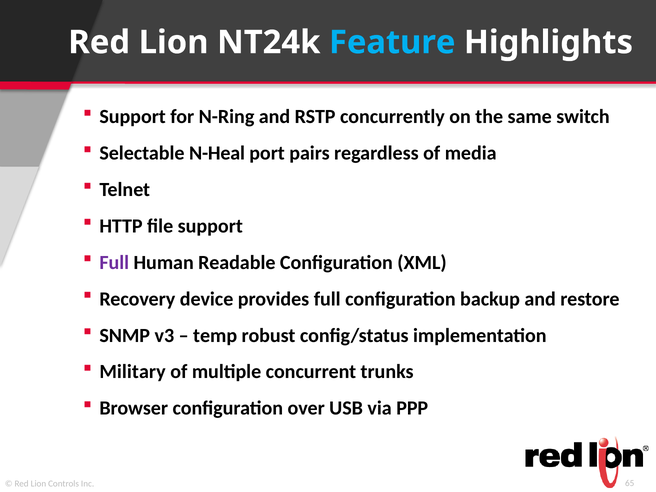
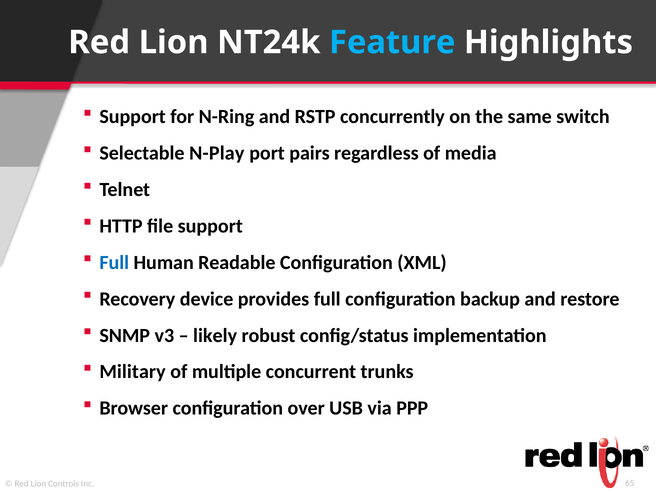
N-Heal: N-Heal -> N-Play (217, 153)
Full colour: purple -> blue (114, 263)
temp: temp -> likely (215, 335)
